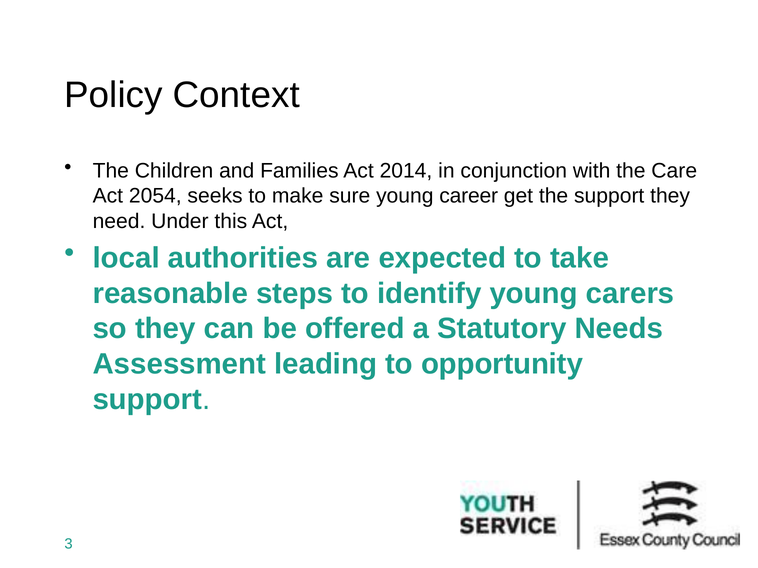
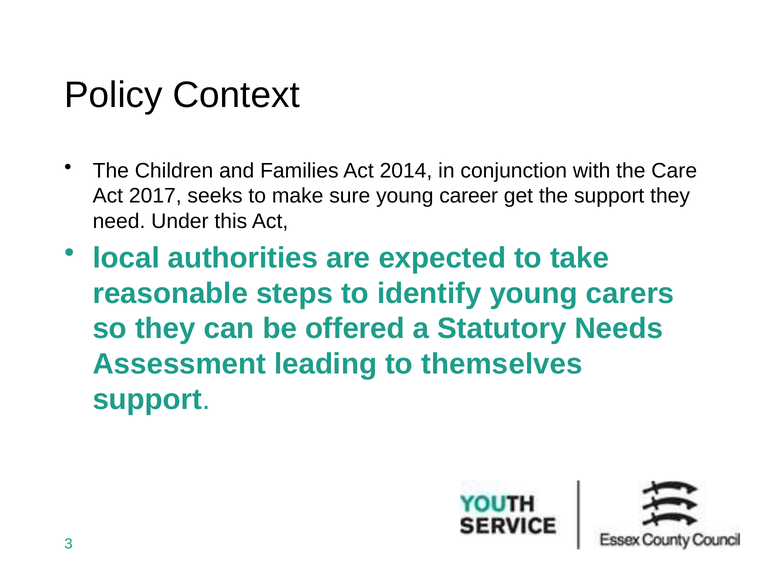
2054: 2054 -> 2017 (155, 196)
opportunity: opportunity -> themselves (502, 364)
